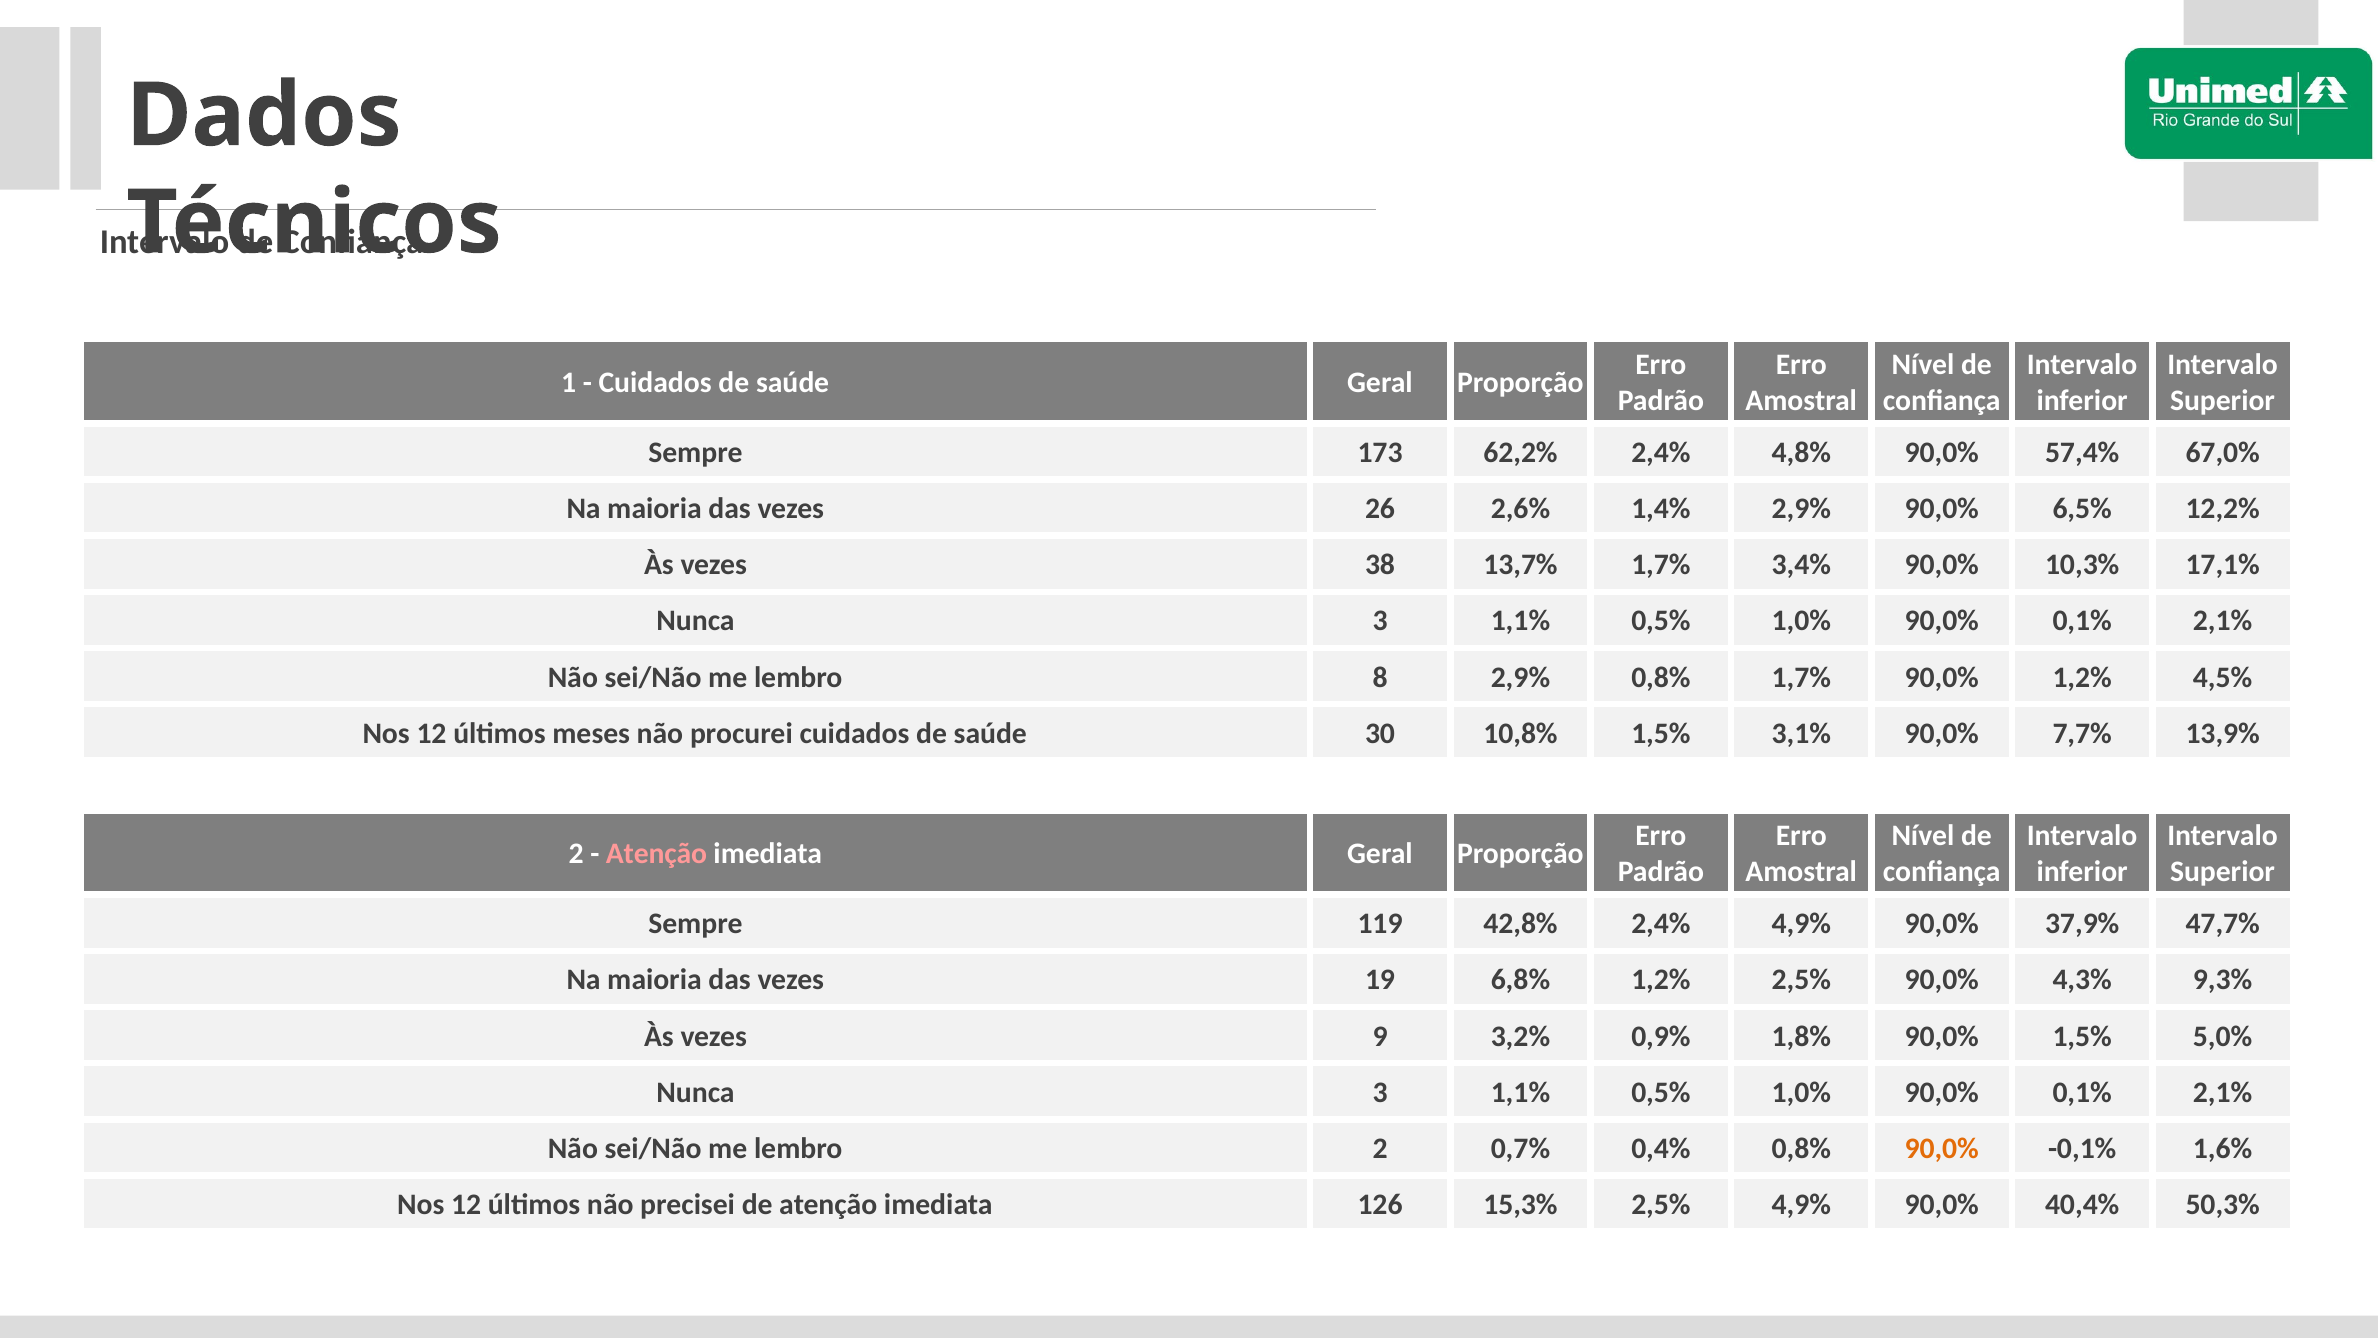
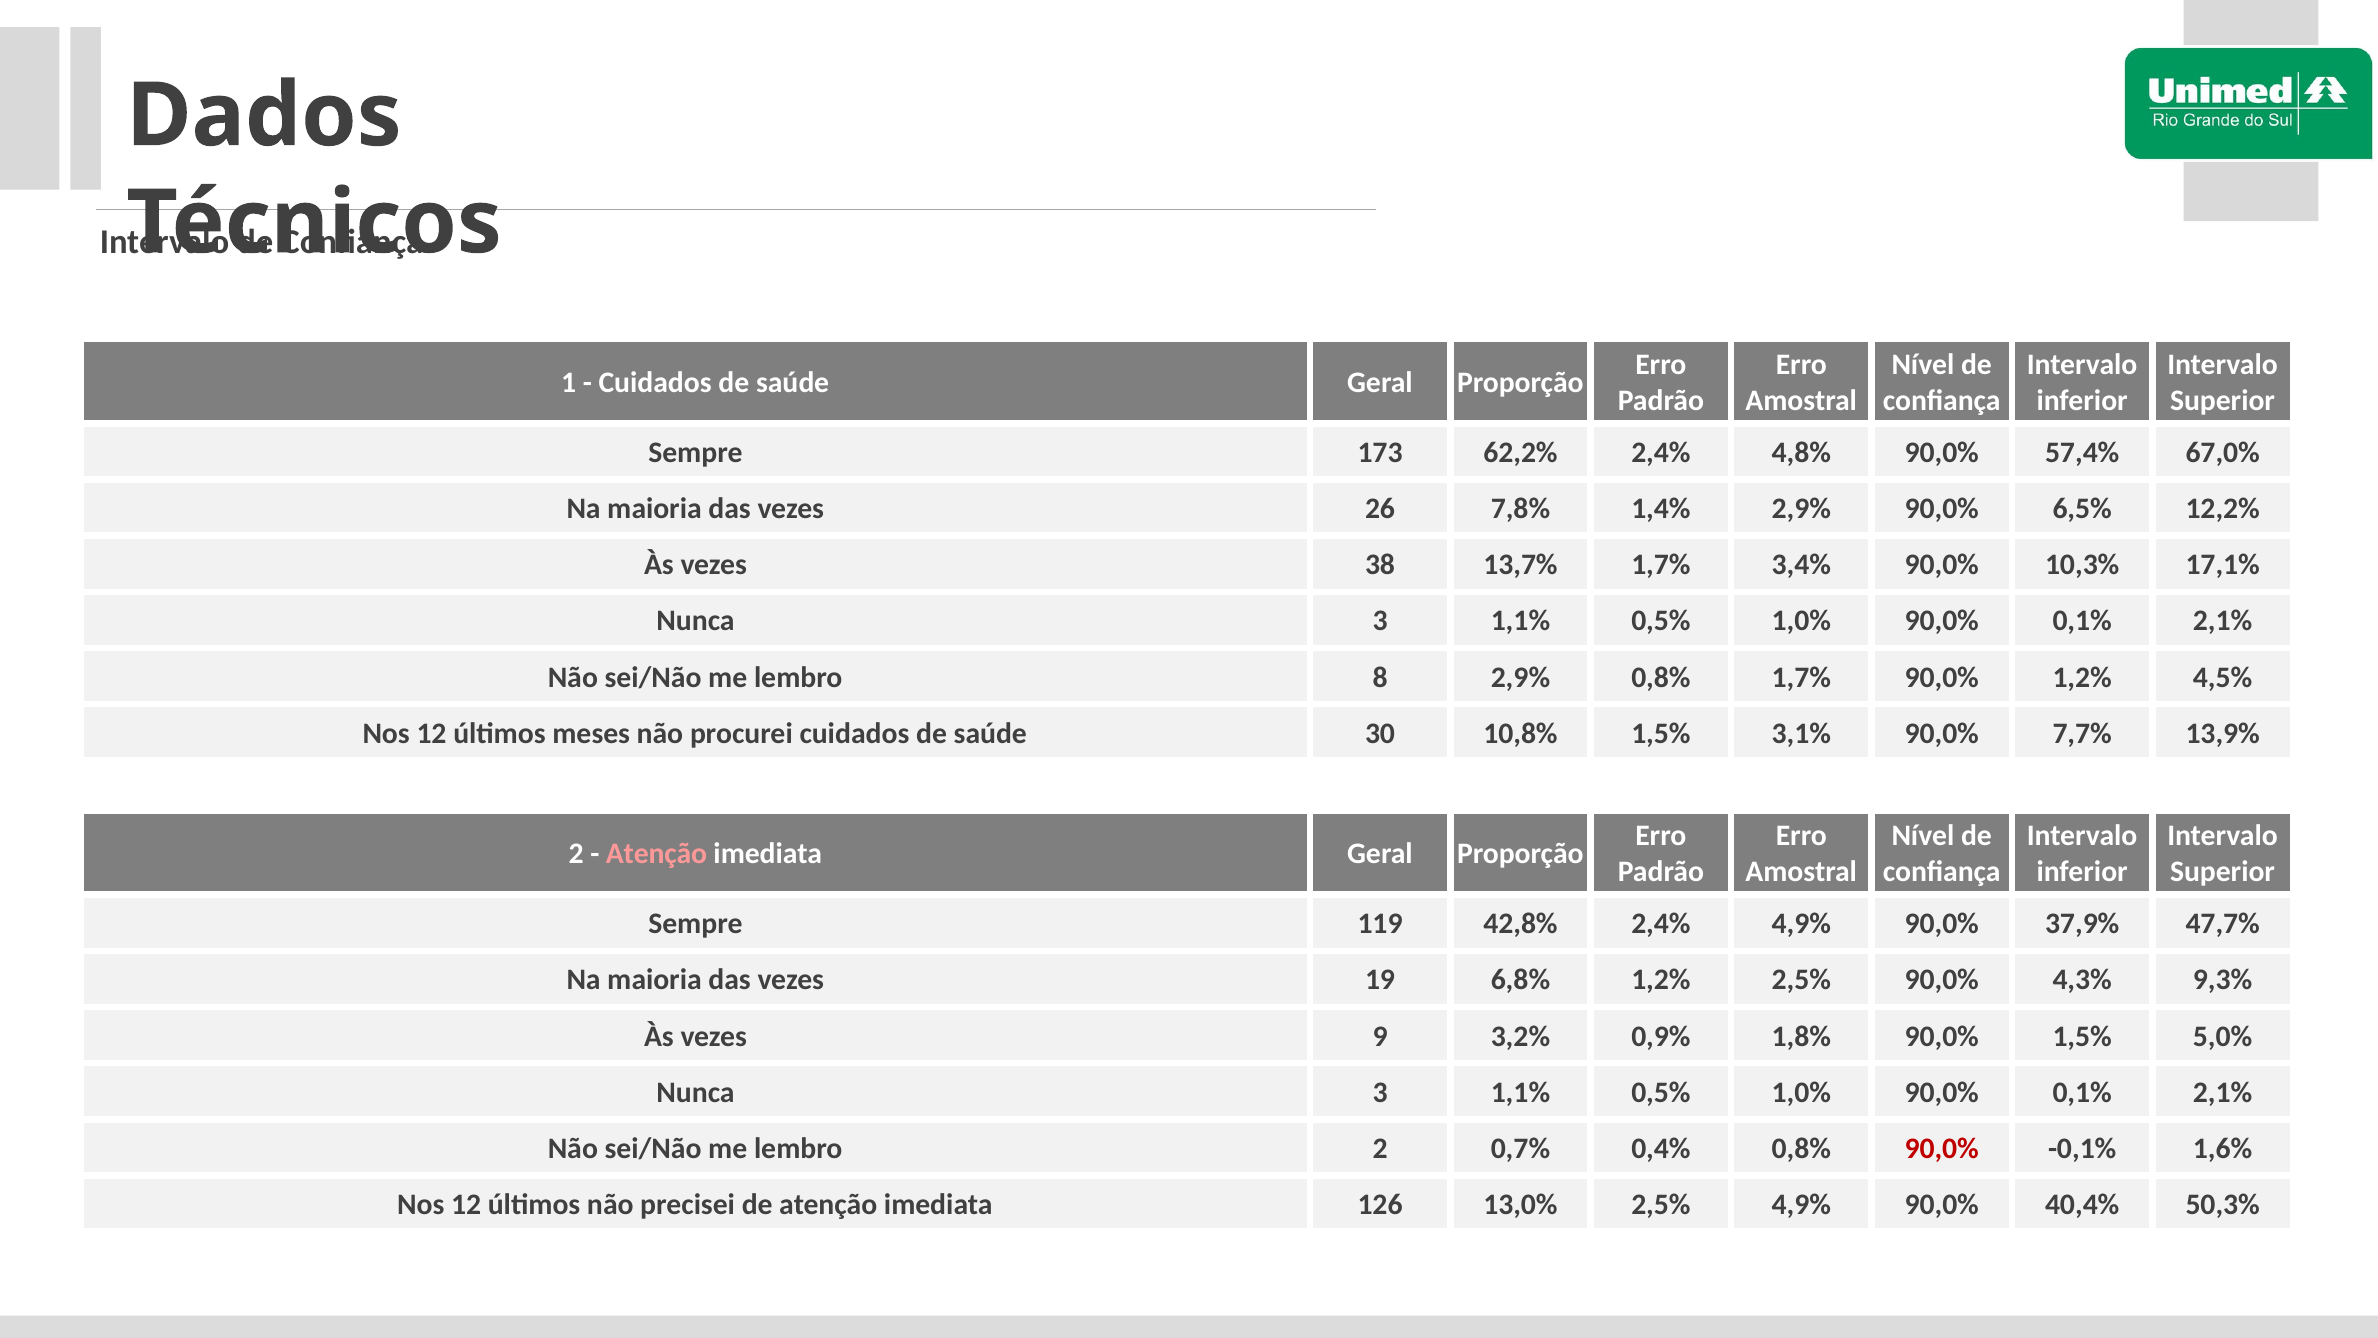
2,6%: 2,6% -> 7,8% (1520, 509)
90,0% colour: orange -> red (1942, 1148)
15,3%: 15,3% -> 13,0% (1520, 1205)
